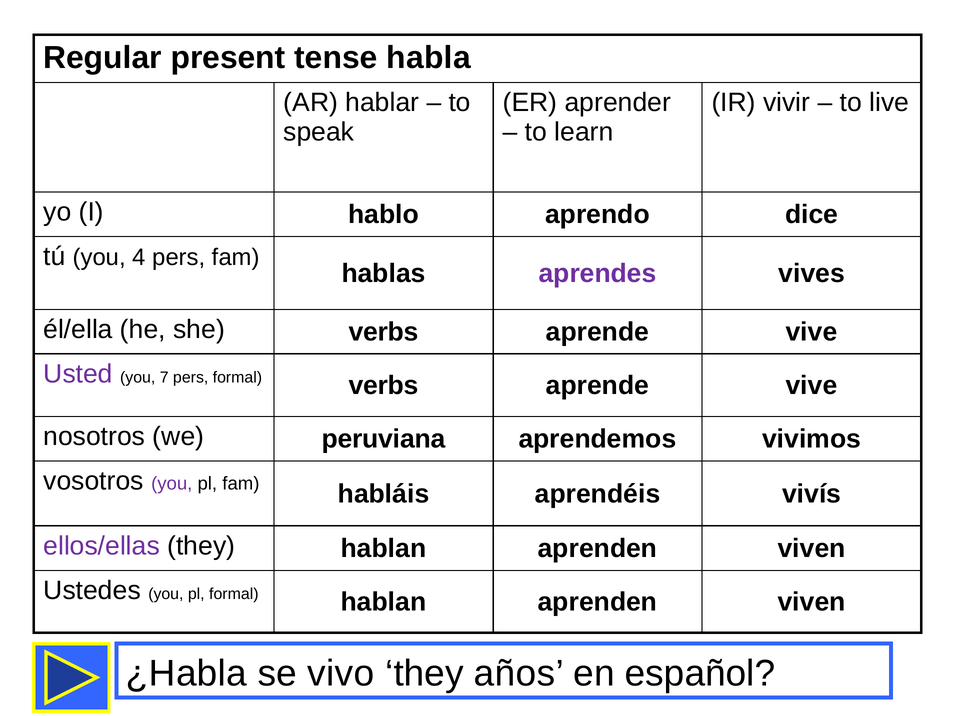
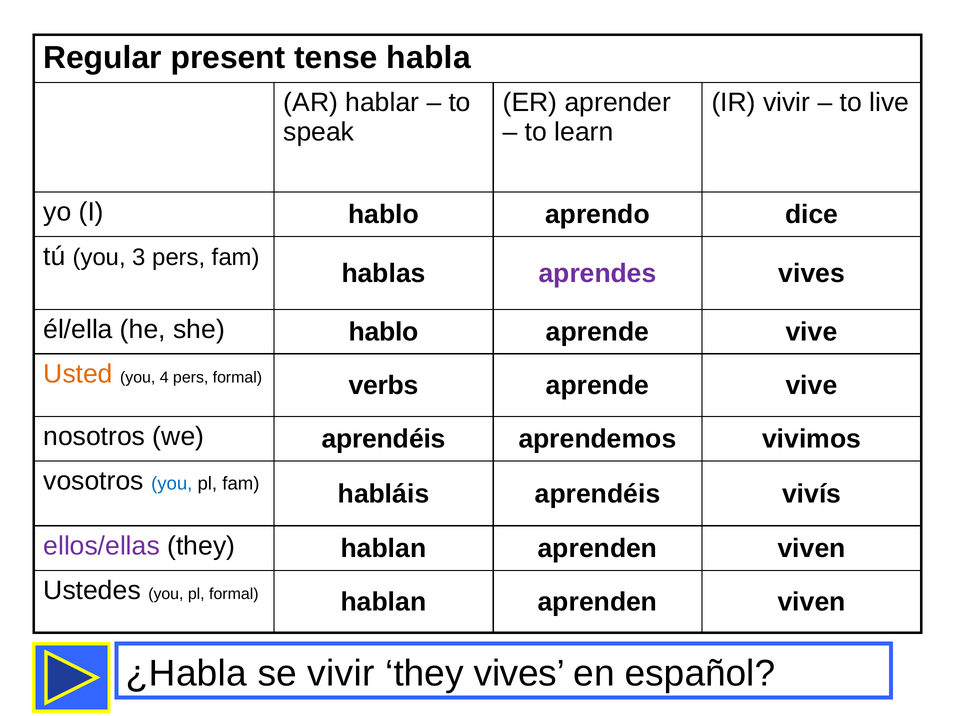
4: 4 -> 3 (139, 257)
she verbs: verbs -> hablo (384, 332)
Usted colour: purple -> orange (78, 374)
7: 7 -> 4 (164, 377)
we peruviana: peruviana -> aprendéis (384, 439)
you colour: purple -> blue (172, 484)
se vivo: vivo -> vivir (341, 673)
they años: años -> vives (519, 673)
